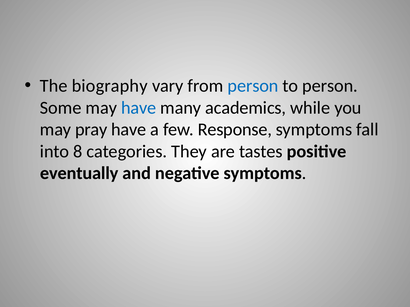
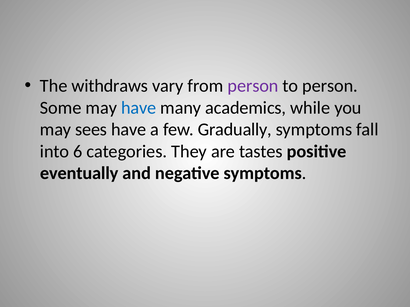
biography: biography -> withdraws (110, 86)
person colour: blue -> purple (253, 86)
pray: pray -> sees (91, 130)
Response: Response -> Gradually (235, 130)
8: 8 -> 6 (78, 152)
